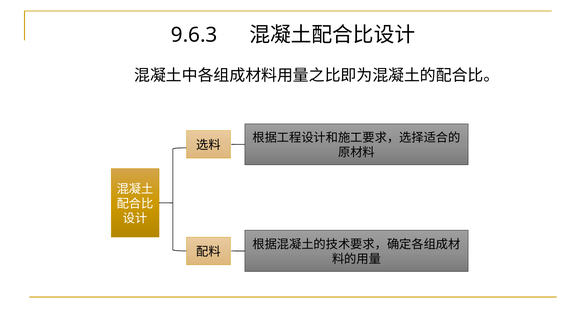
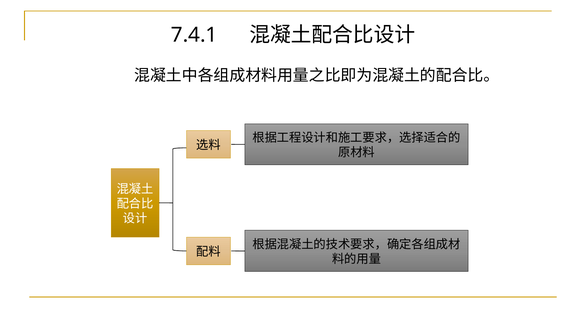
9.6.3: 9.6.3 -> 7.4.1 (194, 35)
